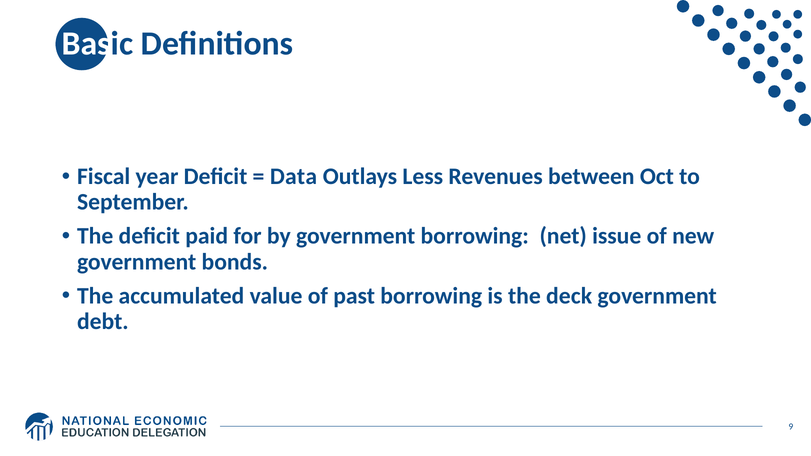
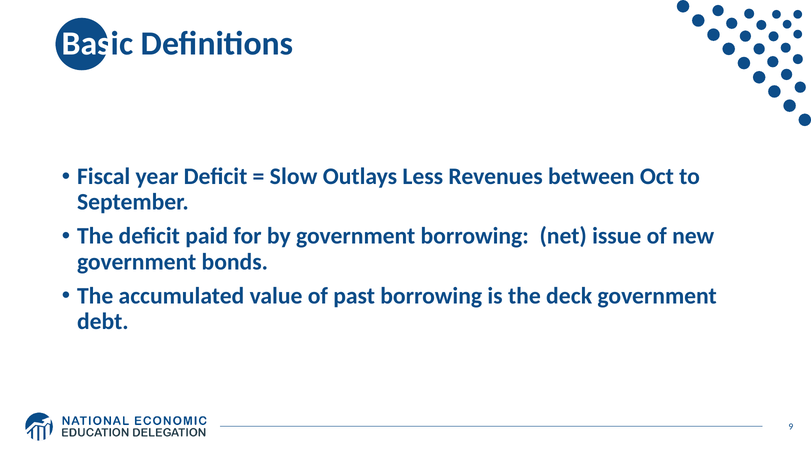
Data: Data -> Slow (294, 177)
